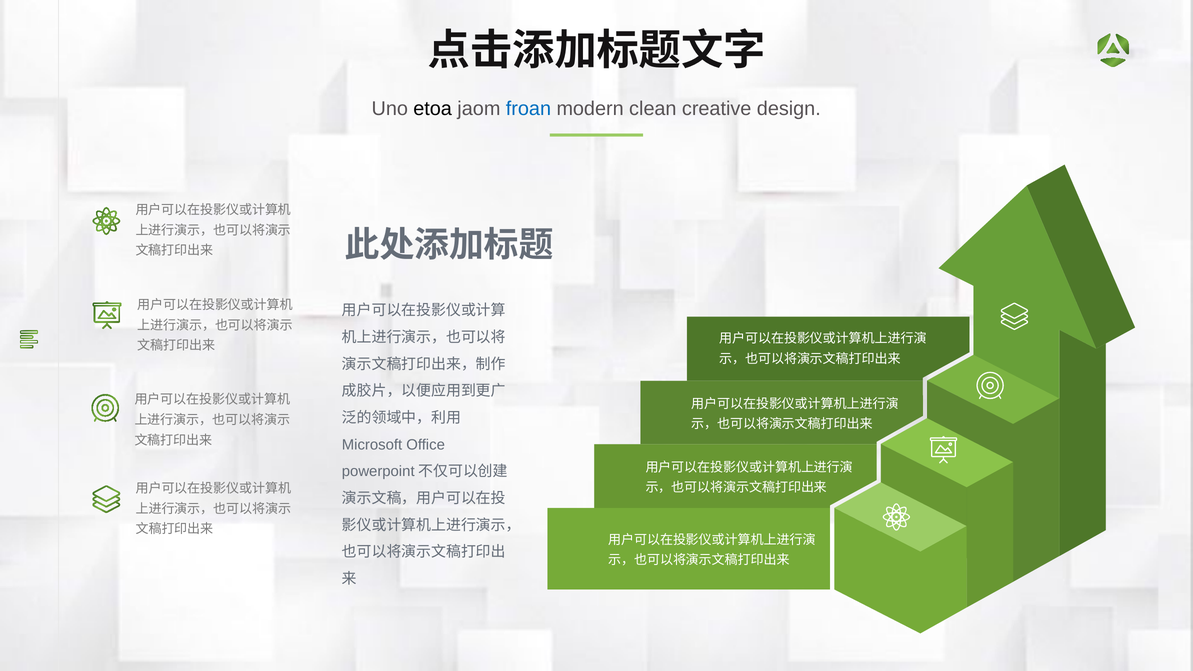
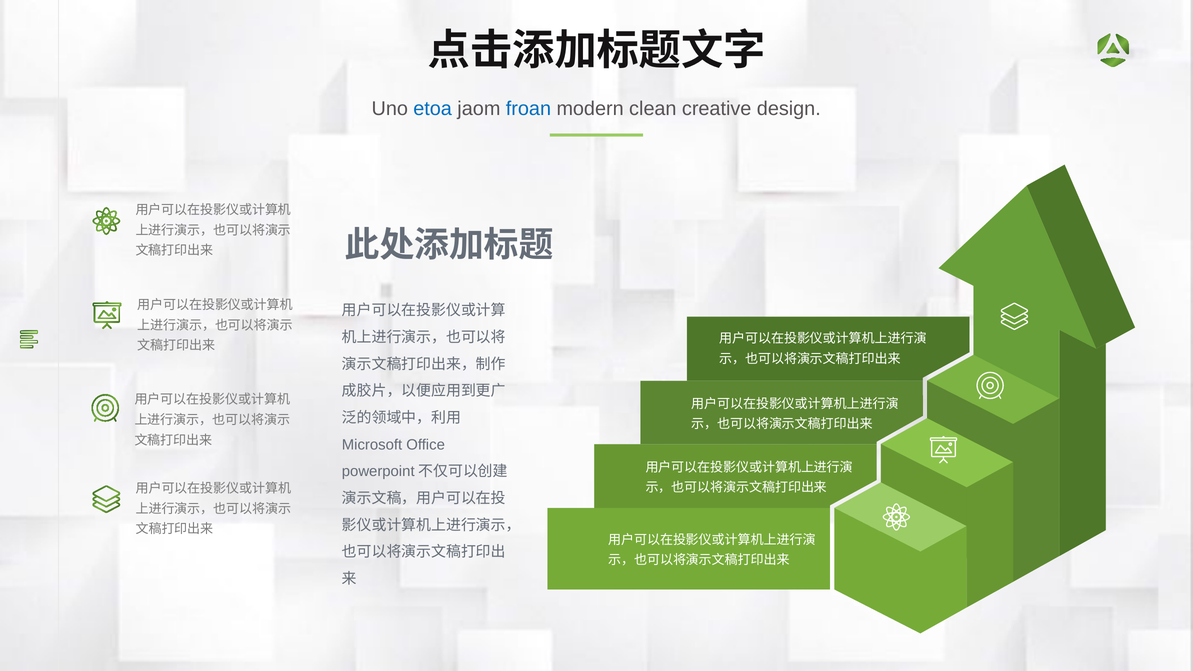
etoa colour: black -> blue (433, 109)
